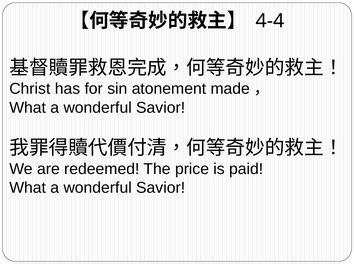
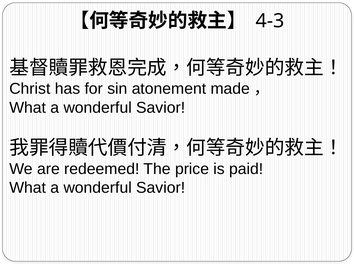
4-4: 4-4 -> 4-3 (270, 21)
